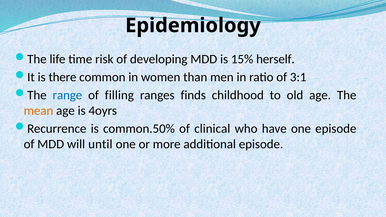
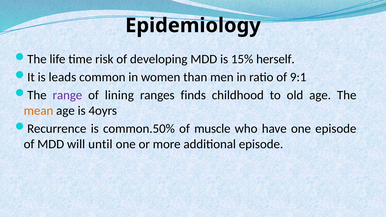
there: there -> leads (62, 77)
3:1: 3:1 -> 9:1 (298, 77)
range colour: blue -> purple (67, 95)
filling: filling -> lining (119, 95)
clinical: clinical -> muscle (212, 129)
